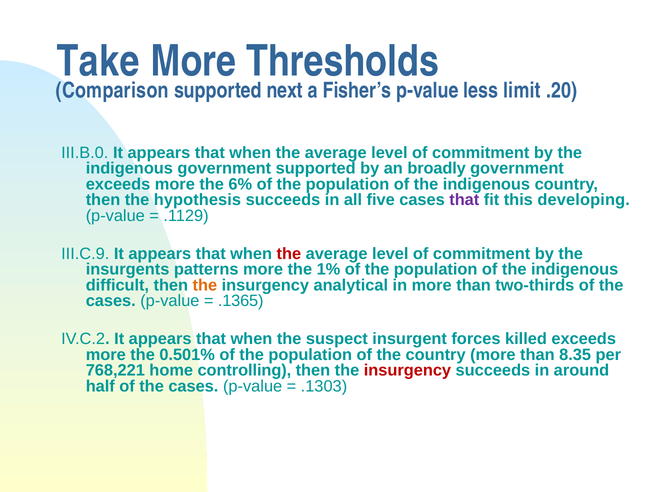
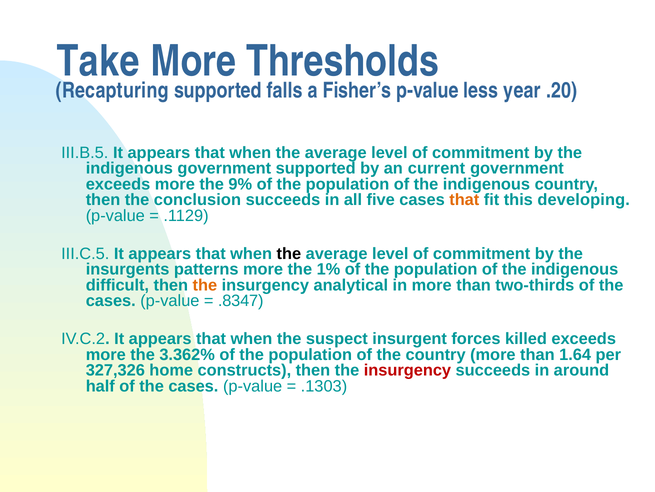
Comparison: Comparison -> Recapturing (112, 90)
next: next -> falls (285, 90)
limit: limit -> year (522, 90)
III.B.0: III.B.0 -> III.B.5 (85, 152)
broadly: broadly -> current (436, 168)
6%: 6% -> 9% (240, 184)
hypothesis: hypothesis -> conclusion (197, 200)
that colour: purple -> orange (464, 200)
III.C.9: III.C.9 -> III.C.5 (85, 253)
the colour: red -> black (289, 253)
.1365: .1365 -> .8347 (241, 300)
0.501%: 0.501% -> 3.362% (187, 354)
8.35: 8.35 -> 1.64 (575, 354)
768,221: 768,221 -> 327,326 (115, 370)
controlling: controlling -> constructs (244, 370)
